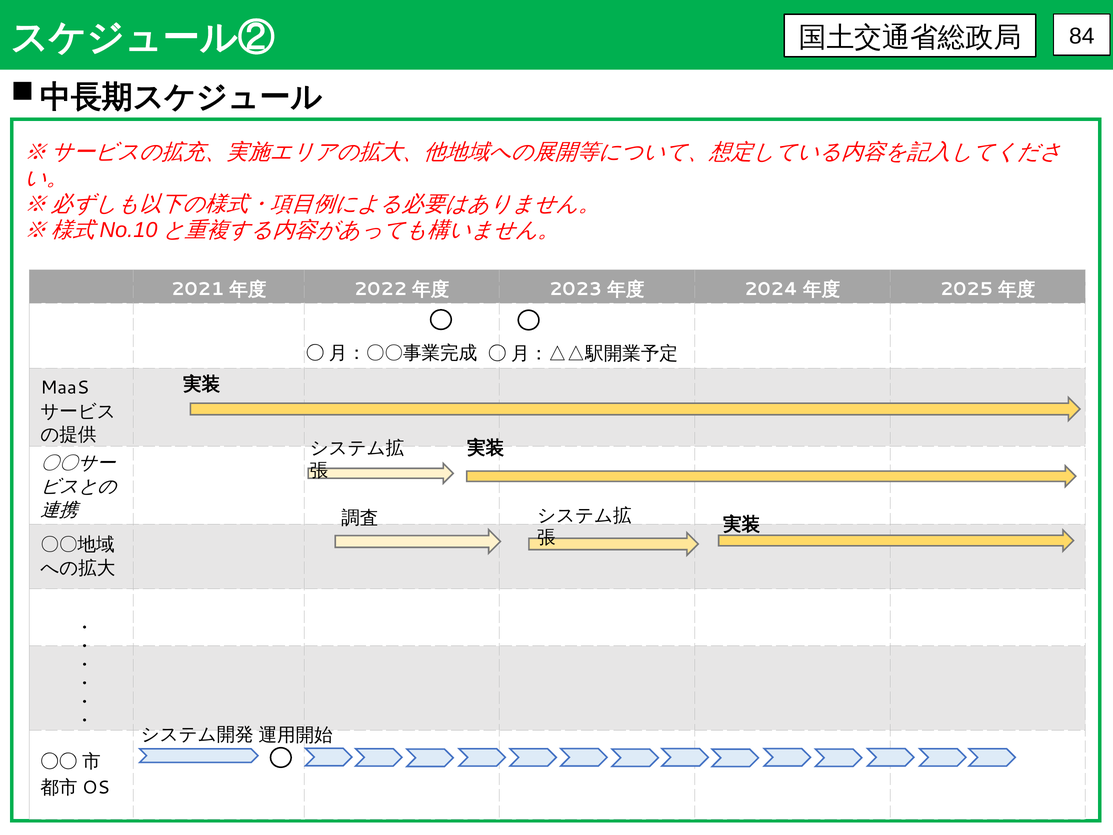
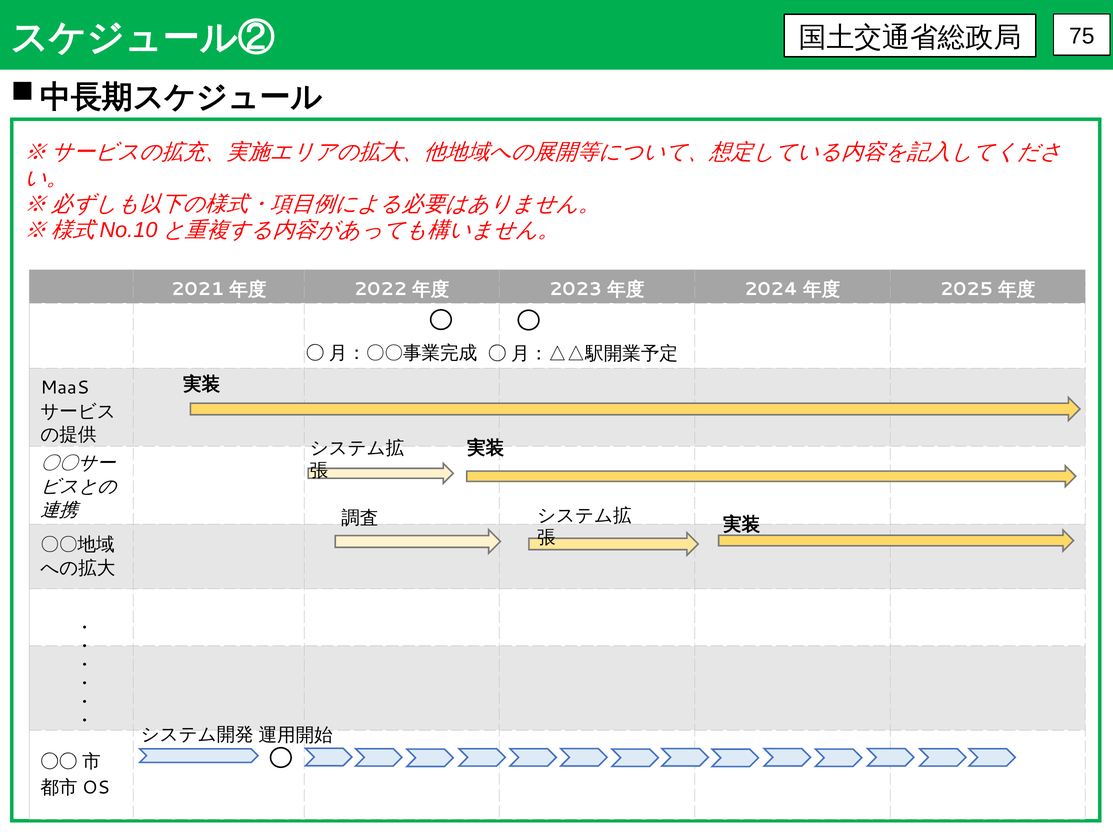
84: 84 -> 75 (1082, 36)
